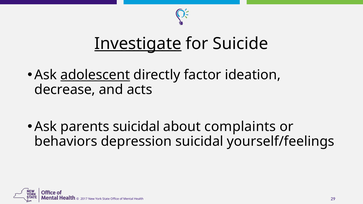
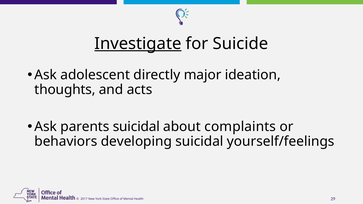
adolescent underline: present -> none (95, 75)
factor: factor -> major (203, 75)
decrease: decrease -> thoughts (65, 90)
depression: depression -> developing (136, 141)
